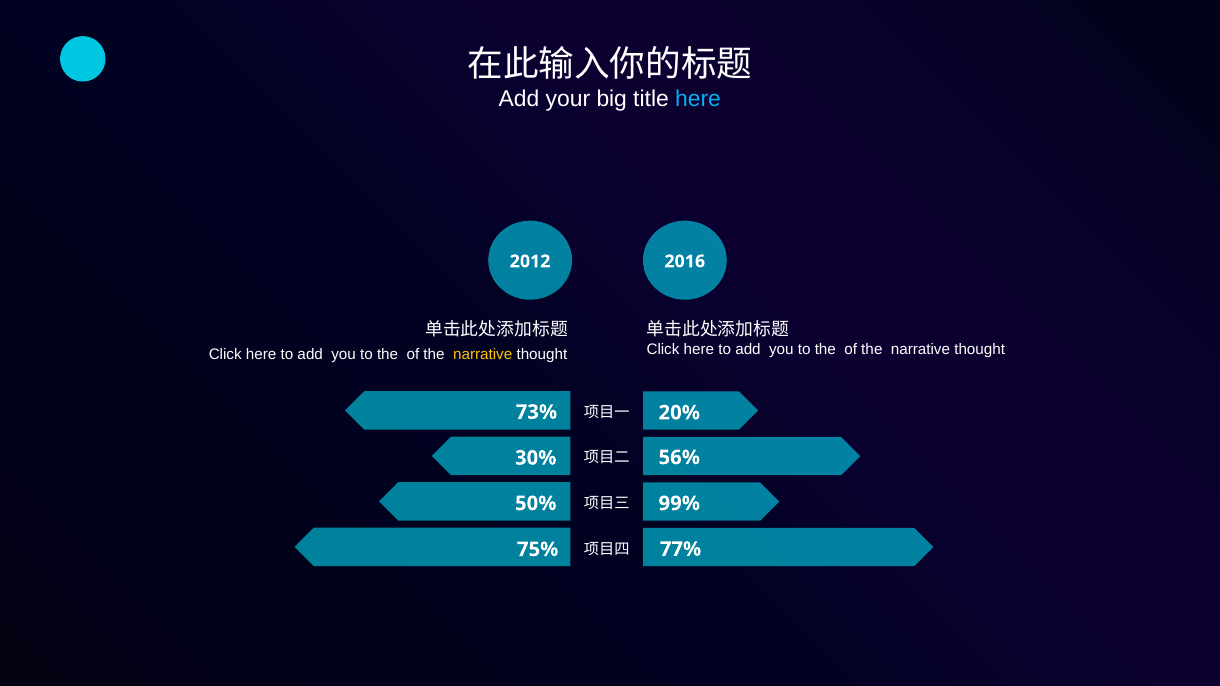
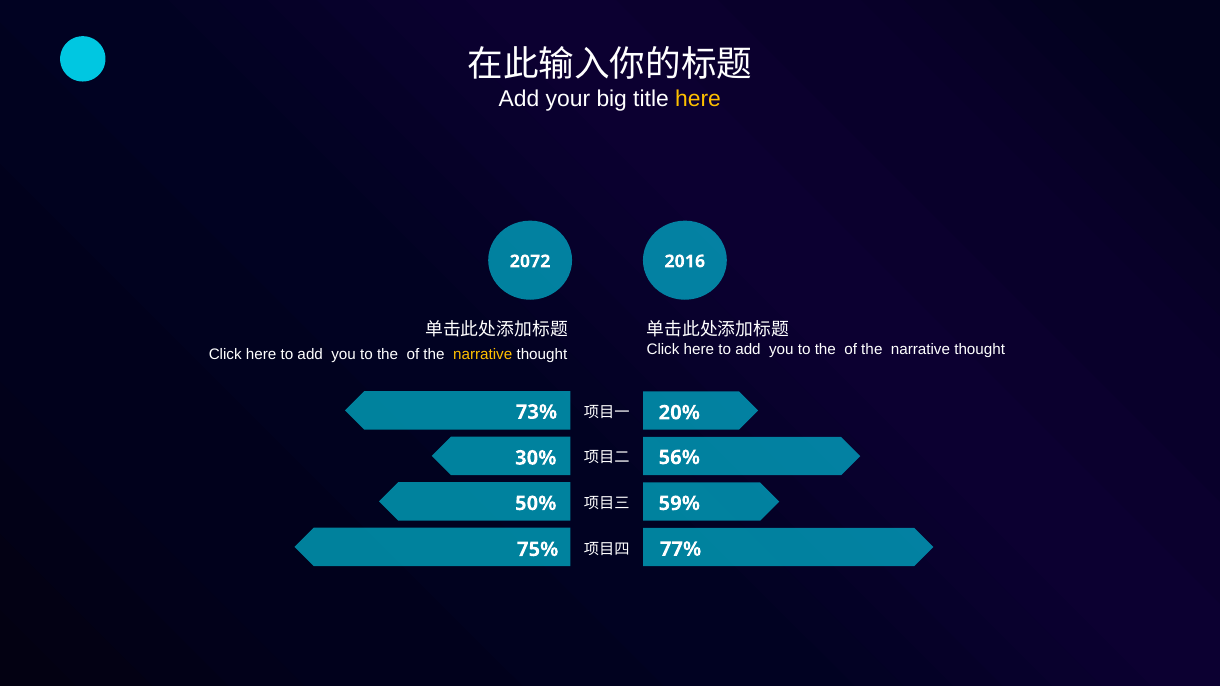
here colour: light blue -> yellow (698, 99)
2012: 2012 -> 2072 (530, 261)
99%: 99% -> 59% (679, 504)
